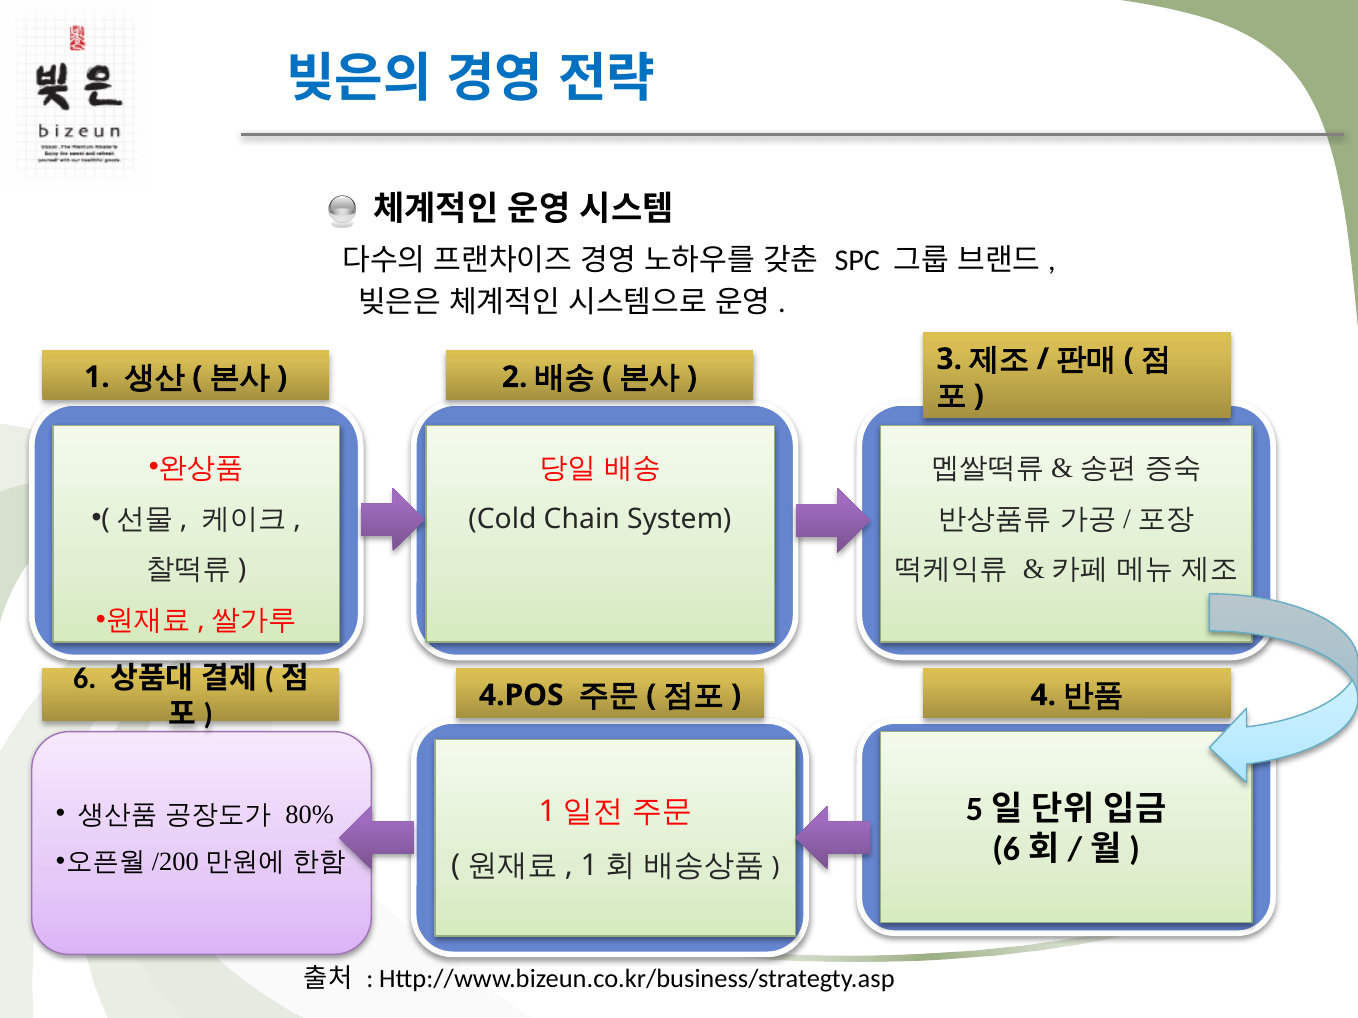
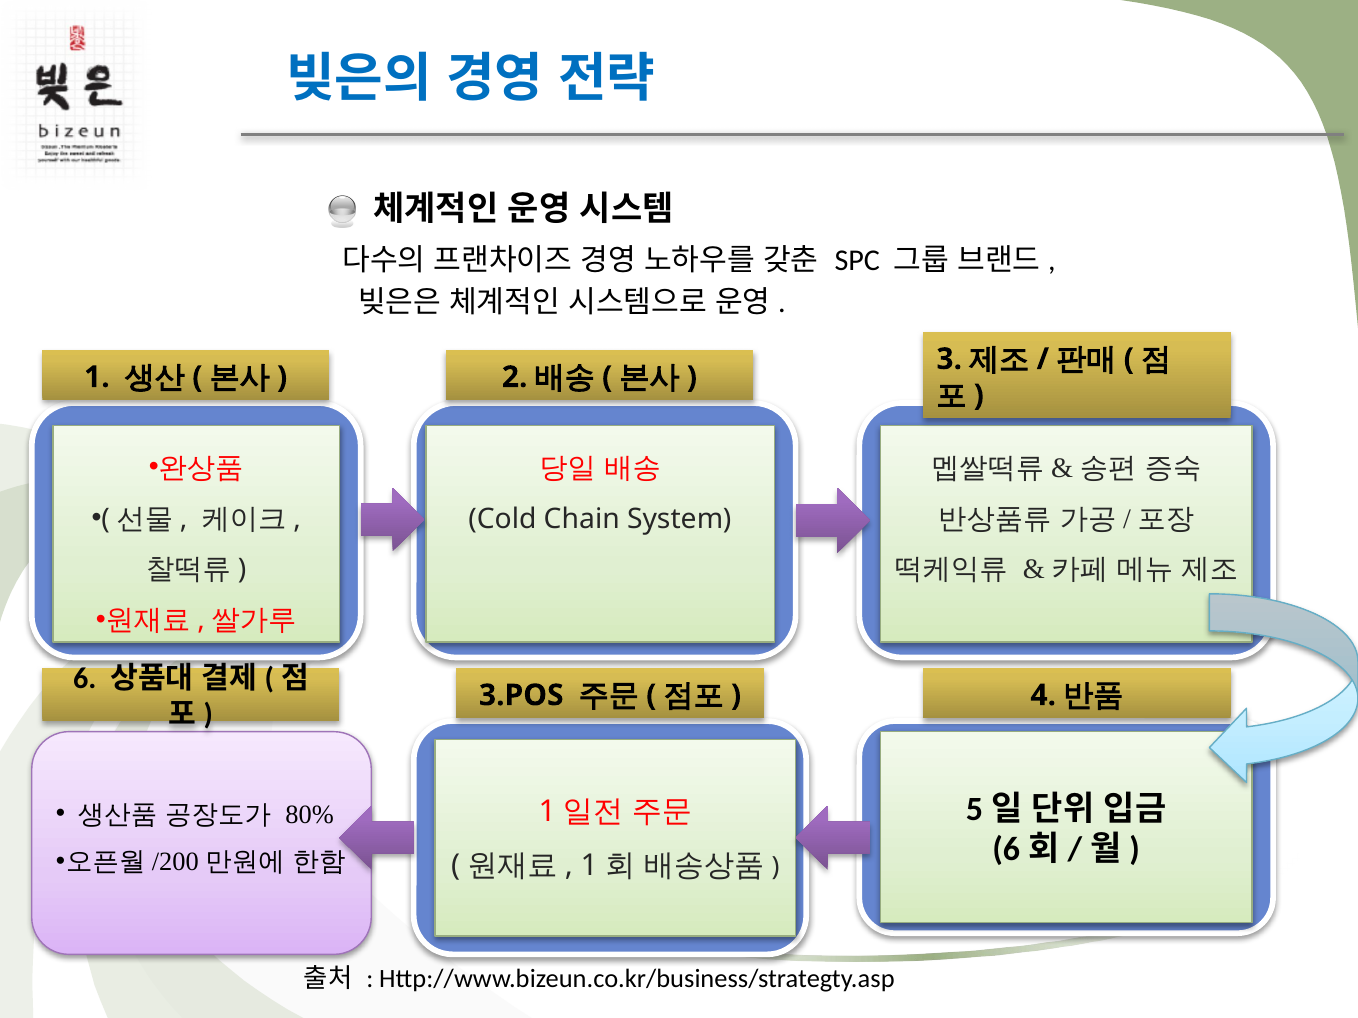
4.POS: 4.POS -> 3.POS (521, 696)
